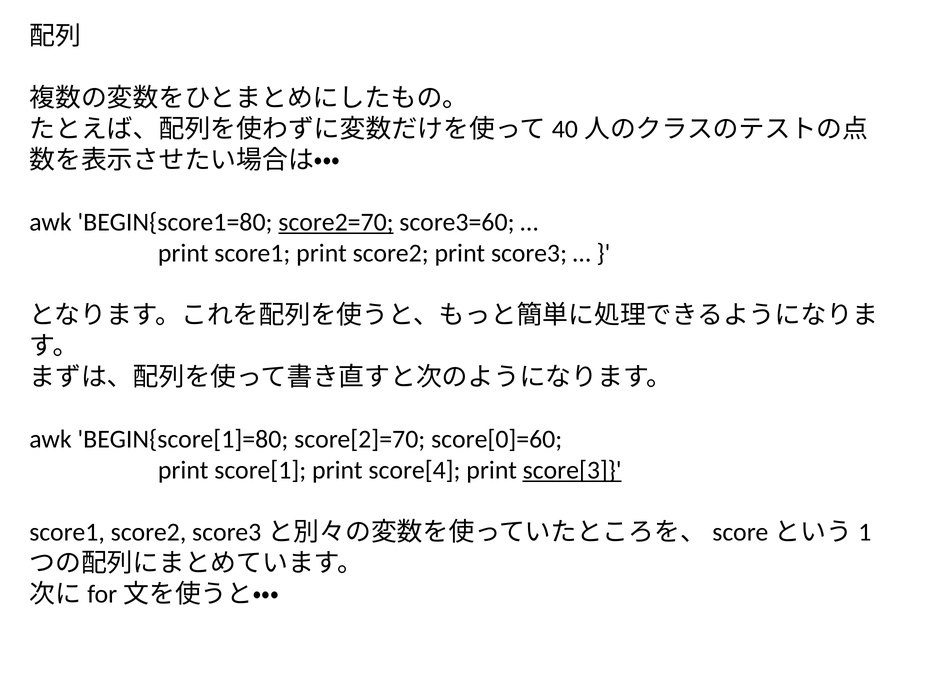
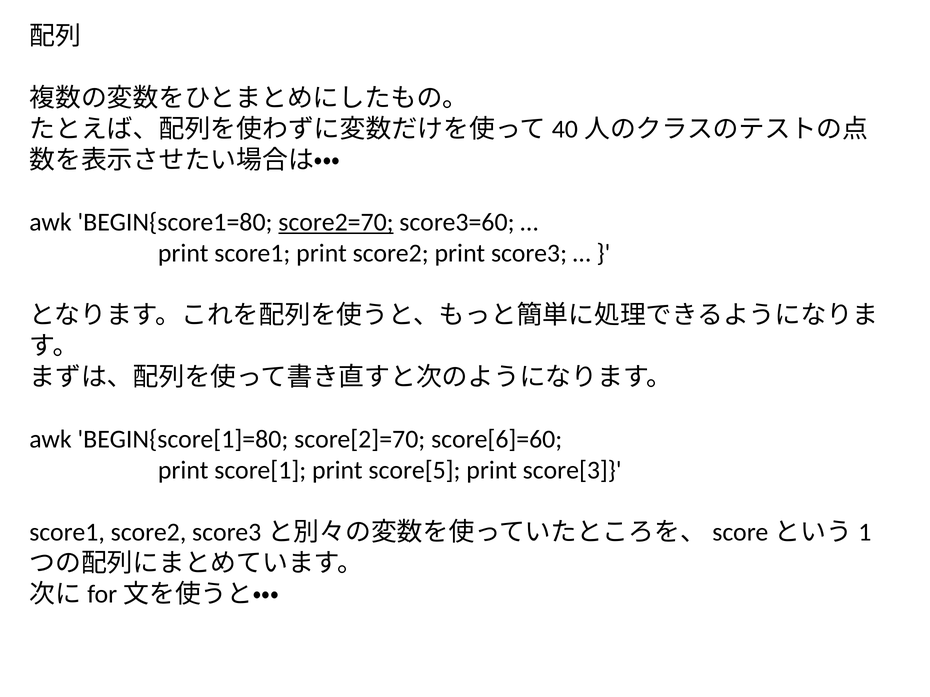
score[0]=60: score[0]=60 -> score[6]=60 (497, 439)
score[4: score[4 -> score[5 (414, 470)
score[3 underline: present -> none (572, 470)
